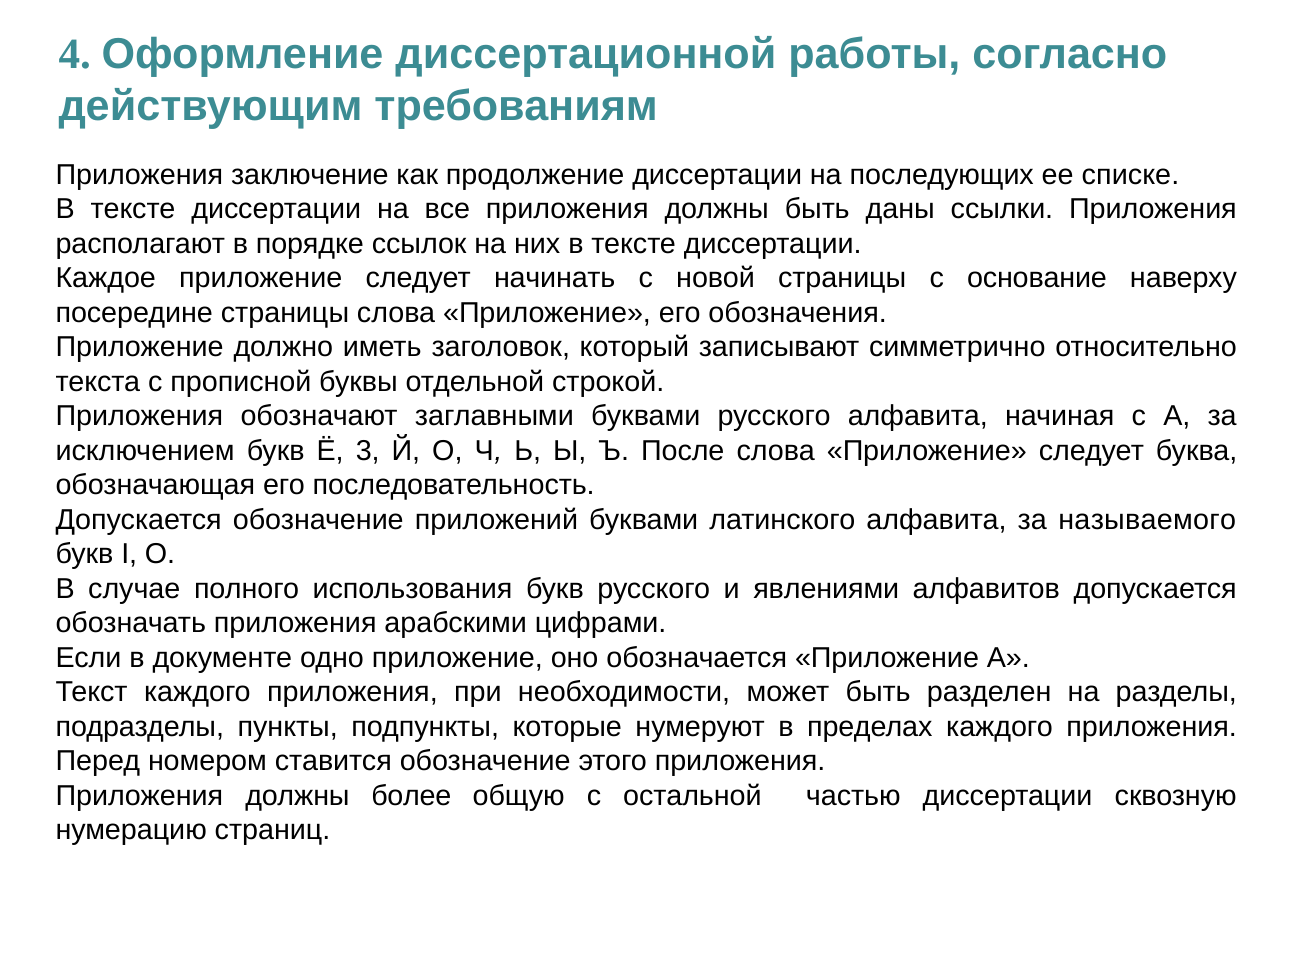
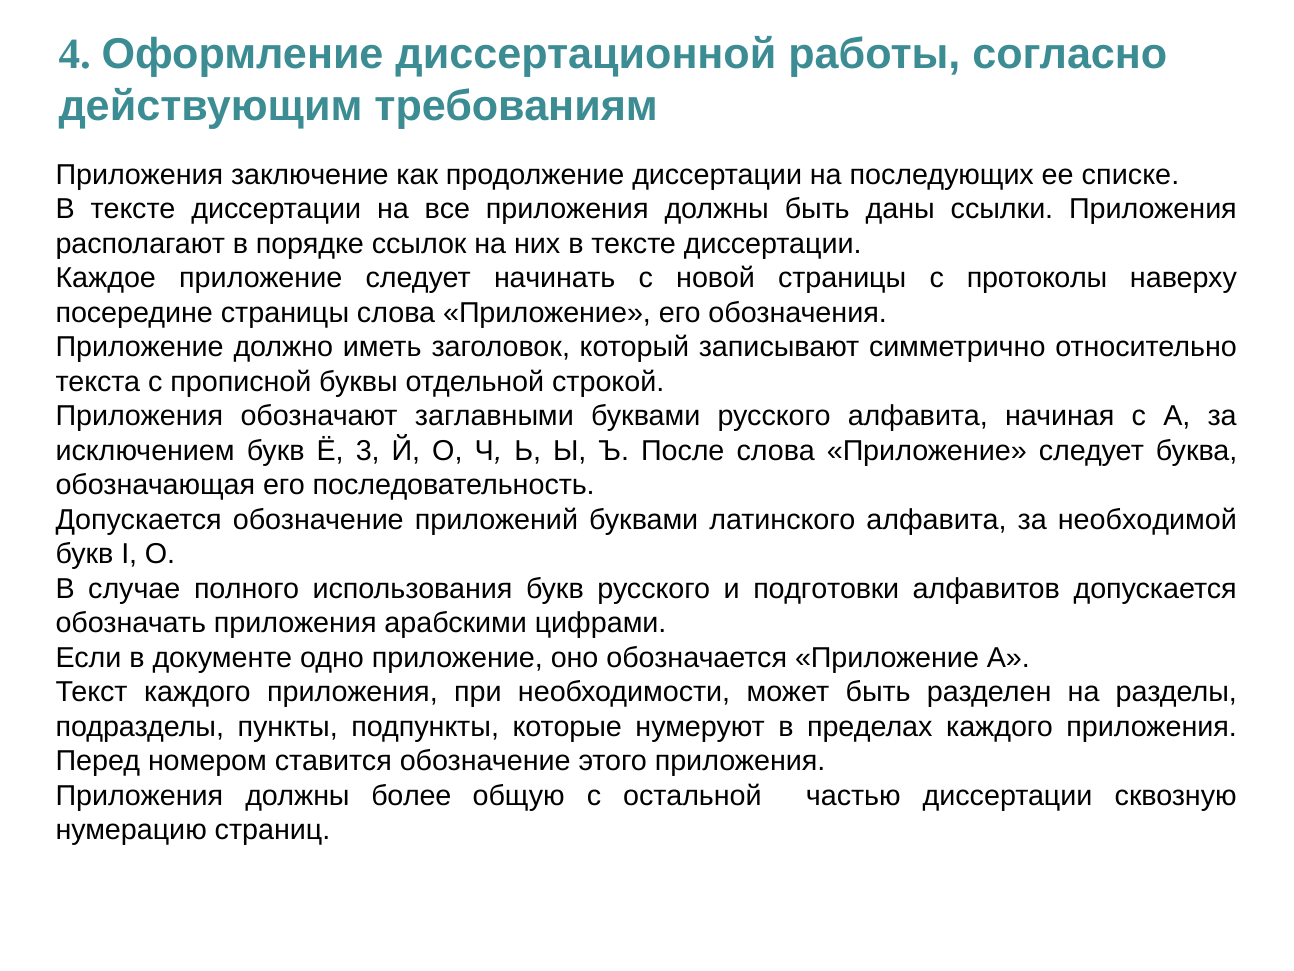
основание: основание -> протоколы (1037, 278)
называемого: называемого -> необходимой (1147, 519)
явлениями: явлениями -> подготовки (826, 588)
